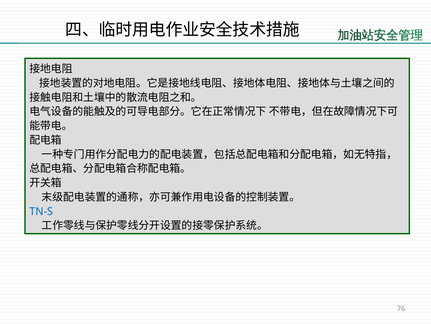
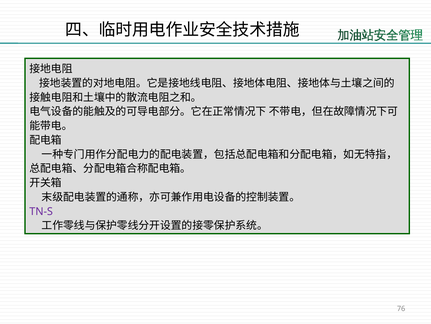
TN-S colour: blue -> purple (41, 211)
